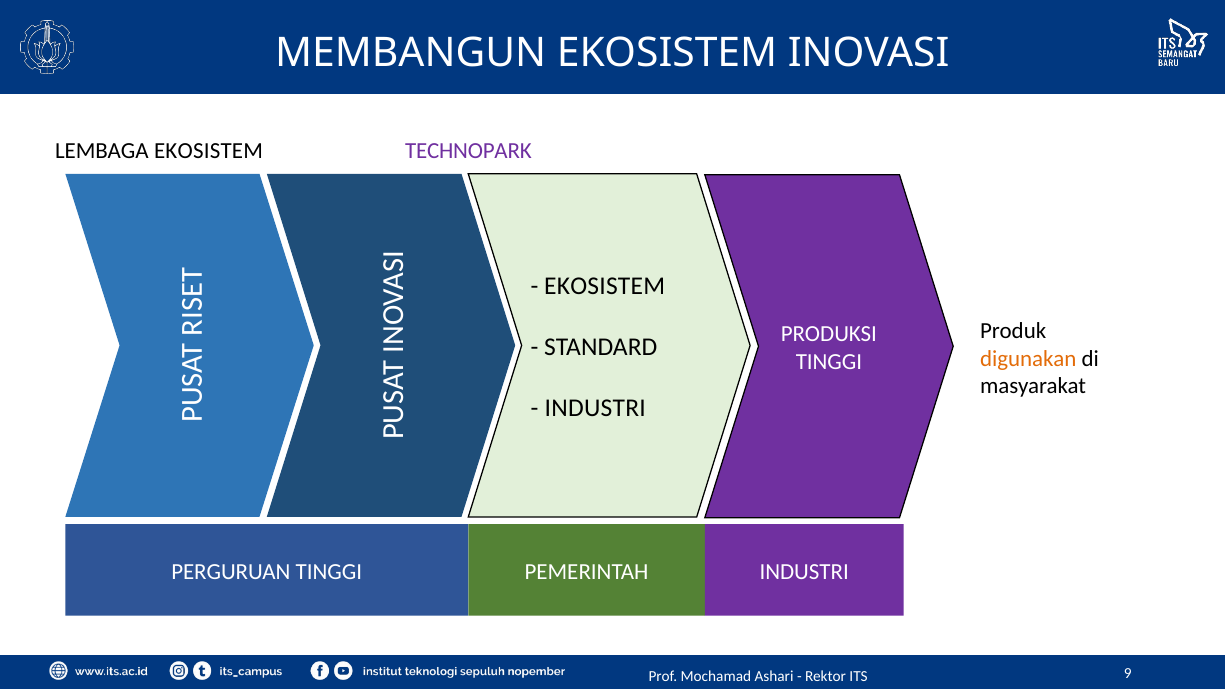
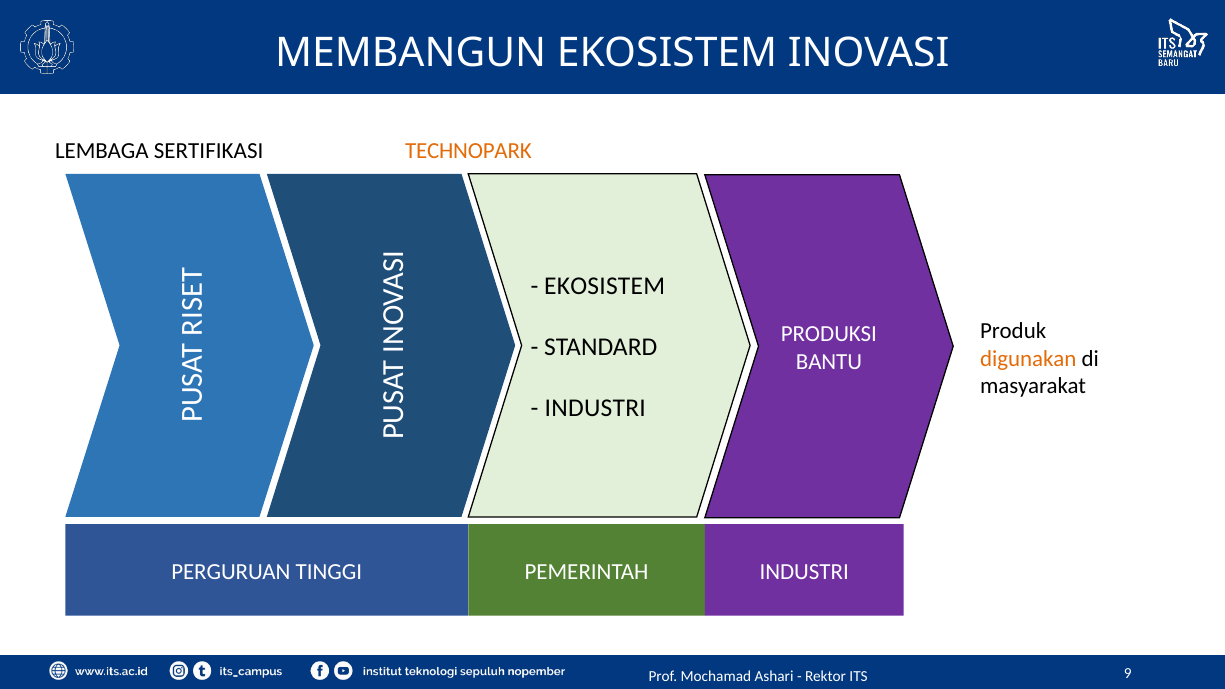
LEMBAGA EKOSISTEM: EKOSISTEM -> SERTIFIKASI (209, 151)
TECHNOPARK colour: purple -> orange (468, 151)
TINGGI: TINGGI -> BANTU (829, 362)
